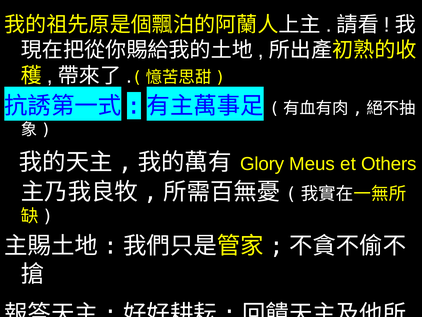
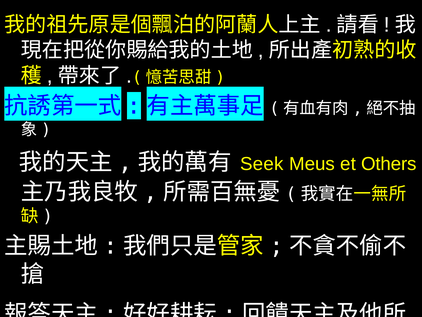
Glory: Glory -> Seek (262, 164)
